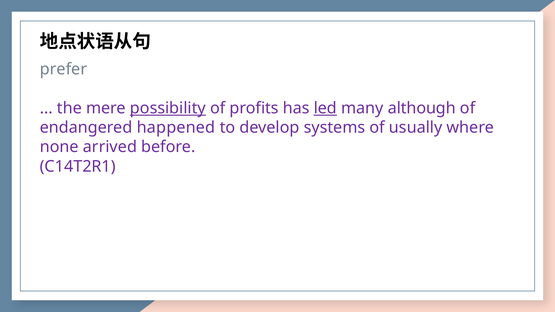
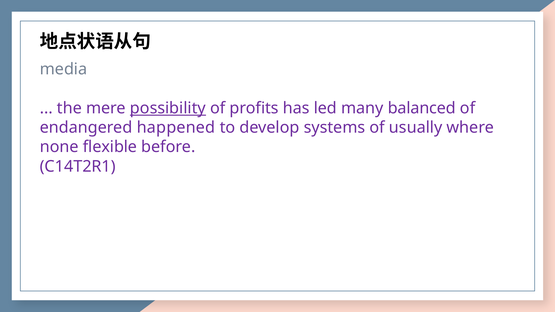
prefer: prefer -> media (64, 69)
led underline: present -> none (325, 108)
although: although -> balanced (422, 108)
arrived: arrived -> flexible (110, 147)
